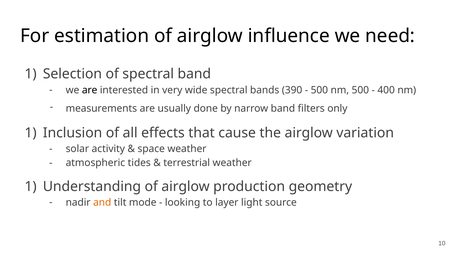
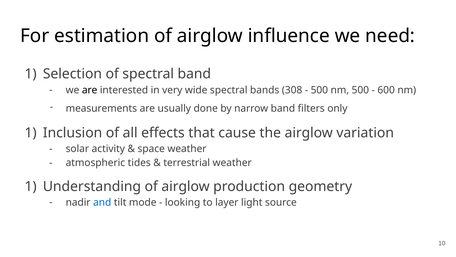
390: 390 -> 308 (292, 90)
400: 400 -> 600 (386, 90)
and colour: orange -> blue (102, 202)
